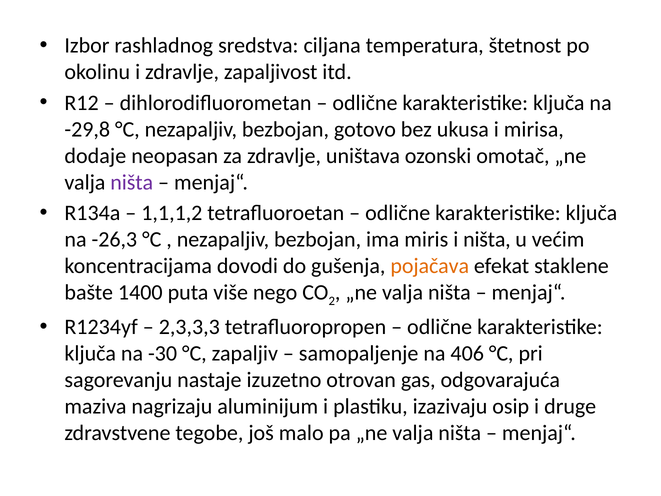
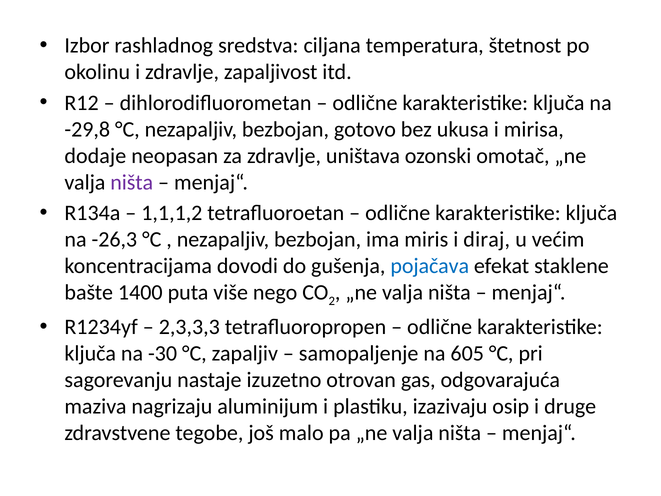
i ništa: ništa -> diraj (487, 239)
pojačava colour: orange -> blue (430, 266)
406: 406 -> 605 (467, 353)
